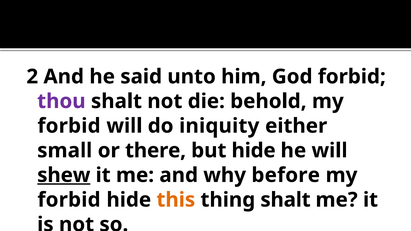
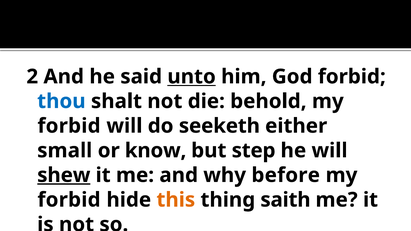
unto underline: none -> present (192, 77)
thou colour: purple -> blue (61, 101)
iniquity: iniquity -> seeketh (219, 126)
there: there -> know (156, 151)
but hide: hide -> step (254, 151)
thing shalt: shalt -> saith (285, 200)
